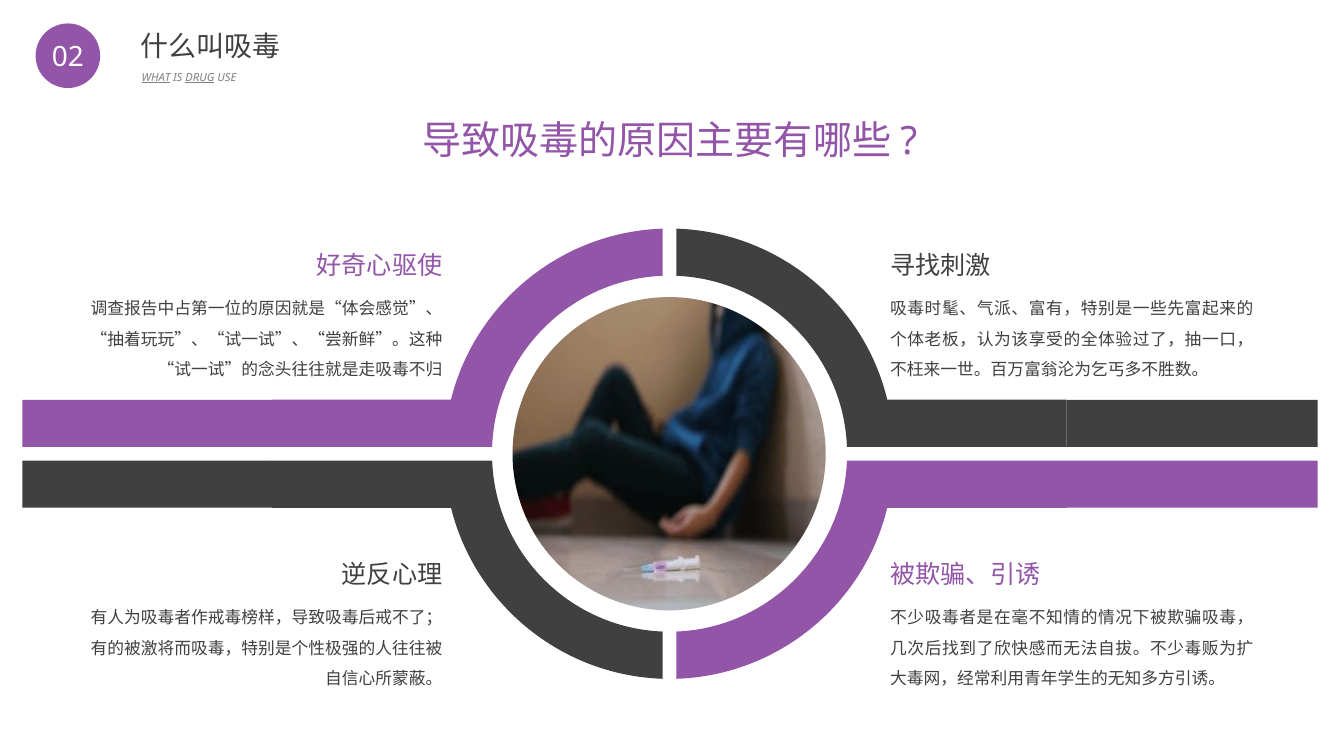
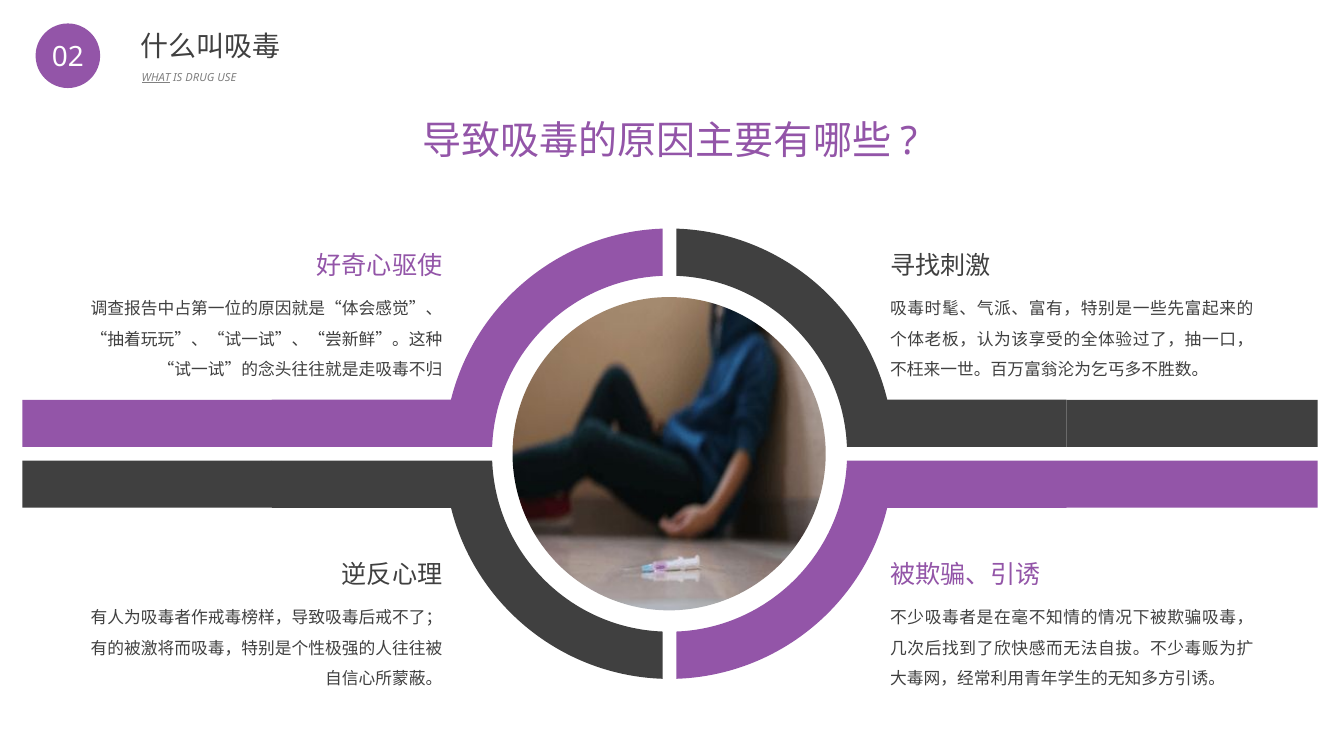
DRUG underline: present -> none (200, 78)
